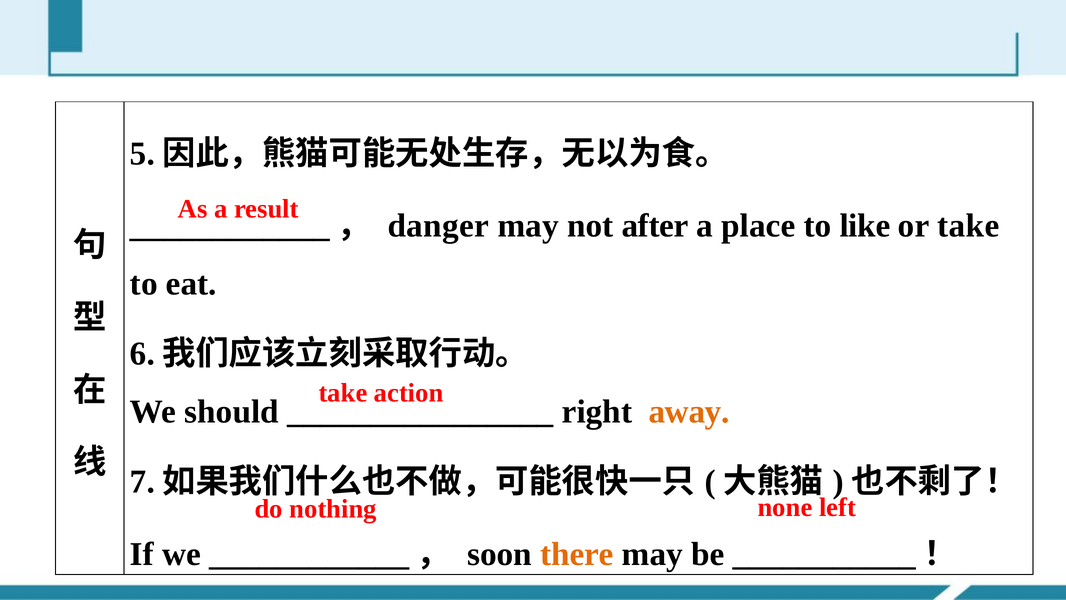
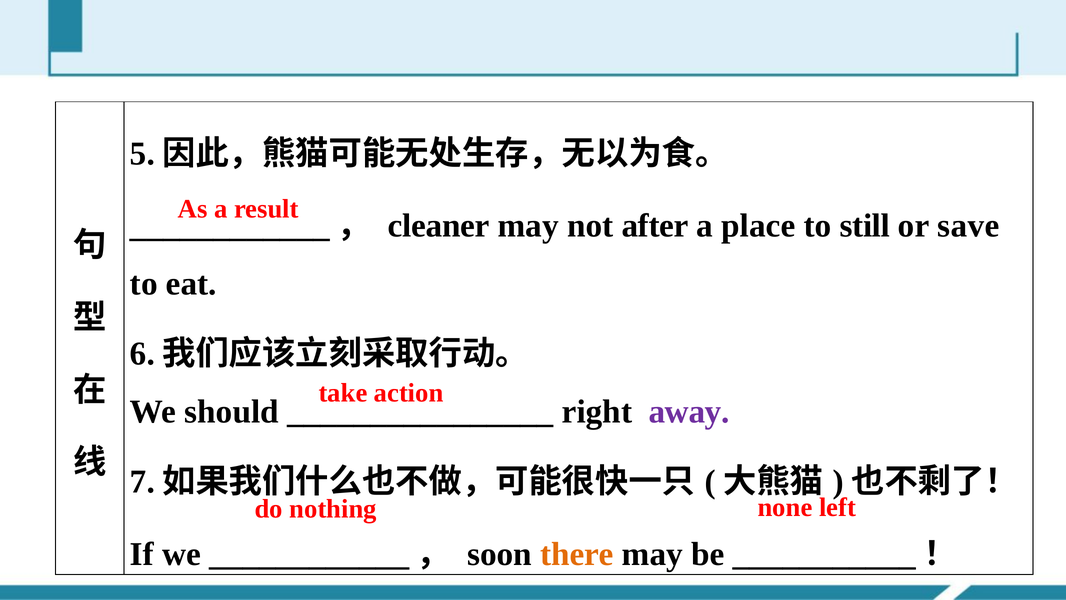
danger: danger -> cleaner (439, 226)
like: like -> still (865, 226)
or take: take -> save (968, 226)
away colour: orange -> purple (689, 411)
